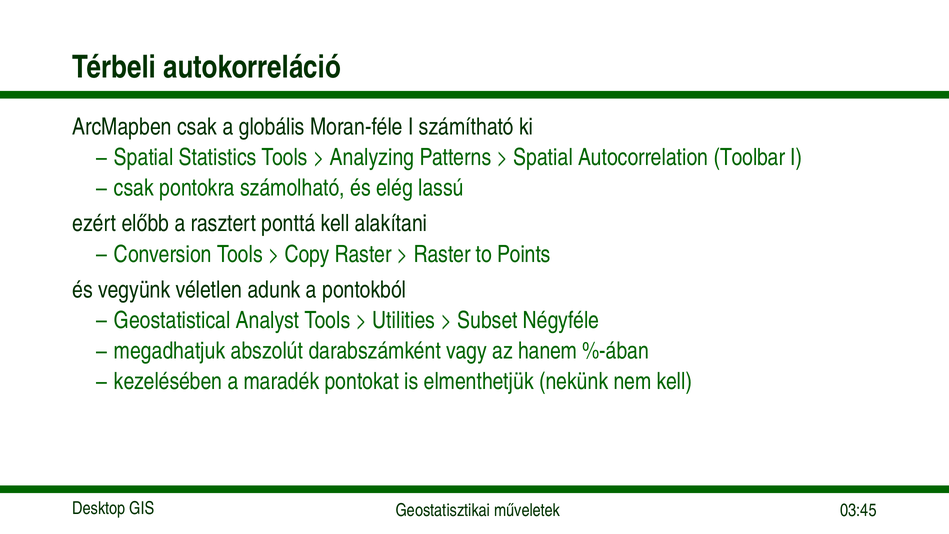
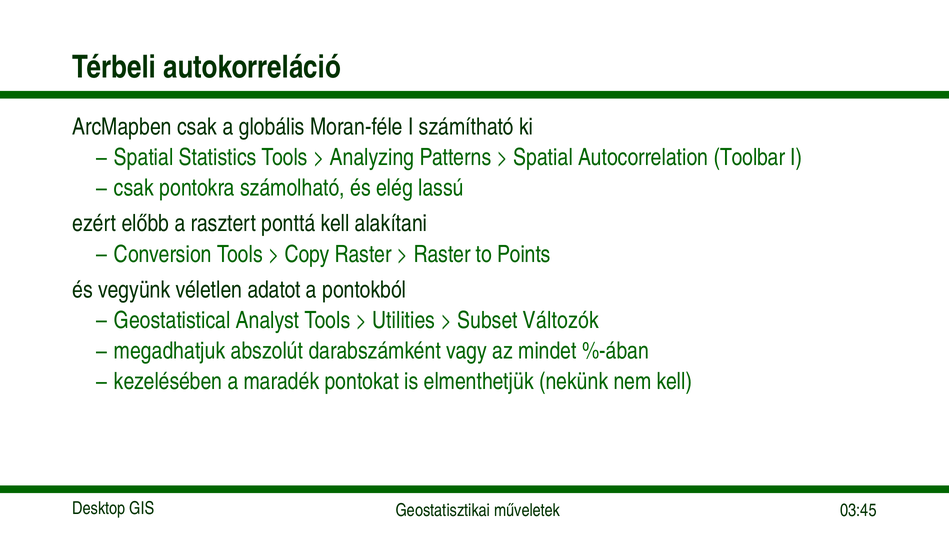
adunk: adunk -> adatot (274, 290)
Négyféle: Négyféle -> Változók (561, 320)
hanem: hanem -> mindet (548, 351)
